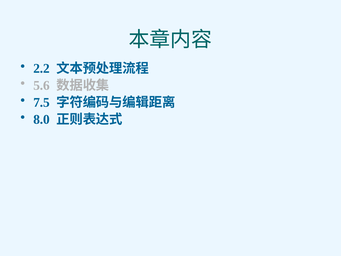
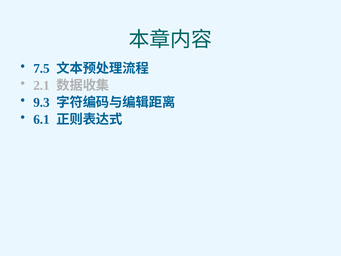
2.2: 2.2 -> 7.5 (42, 68)
5.6: 5.6 -> 2.1 (42, 85)
7.5: 7.5 -> 9.3 (42, 102)
8.0: 8.0 -> 6.1 (42, 119)
